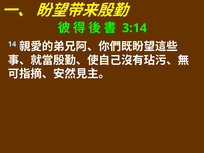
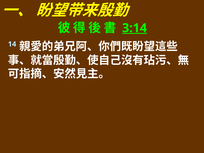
3:14 underline: none -> present (135, 28)
